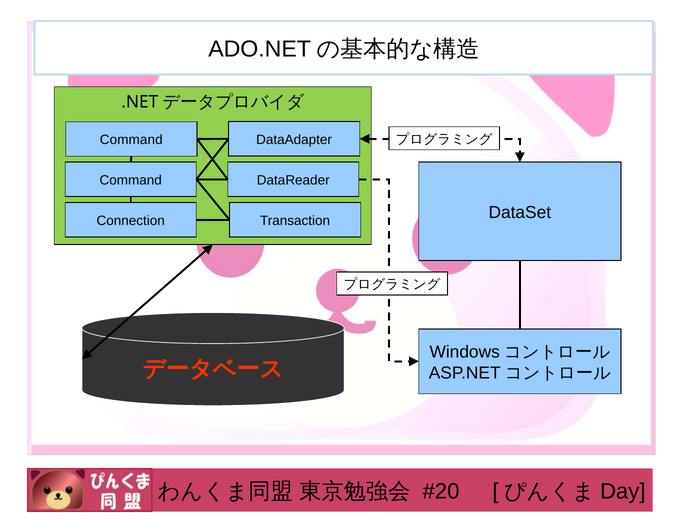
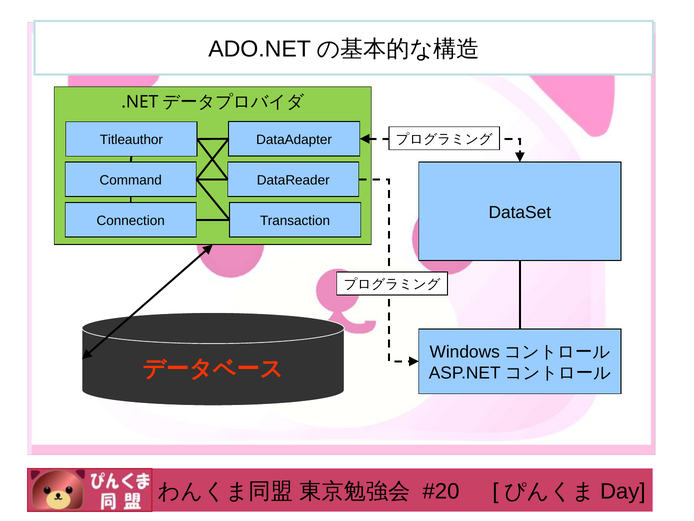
Command: Command -> Titleauthor (131, 140)
